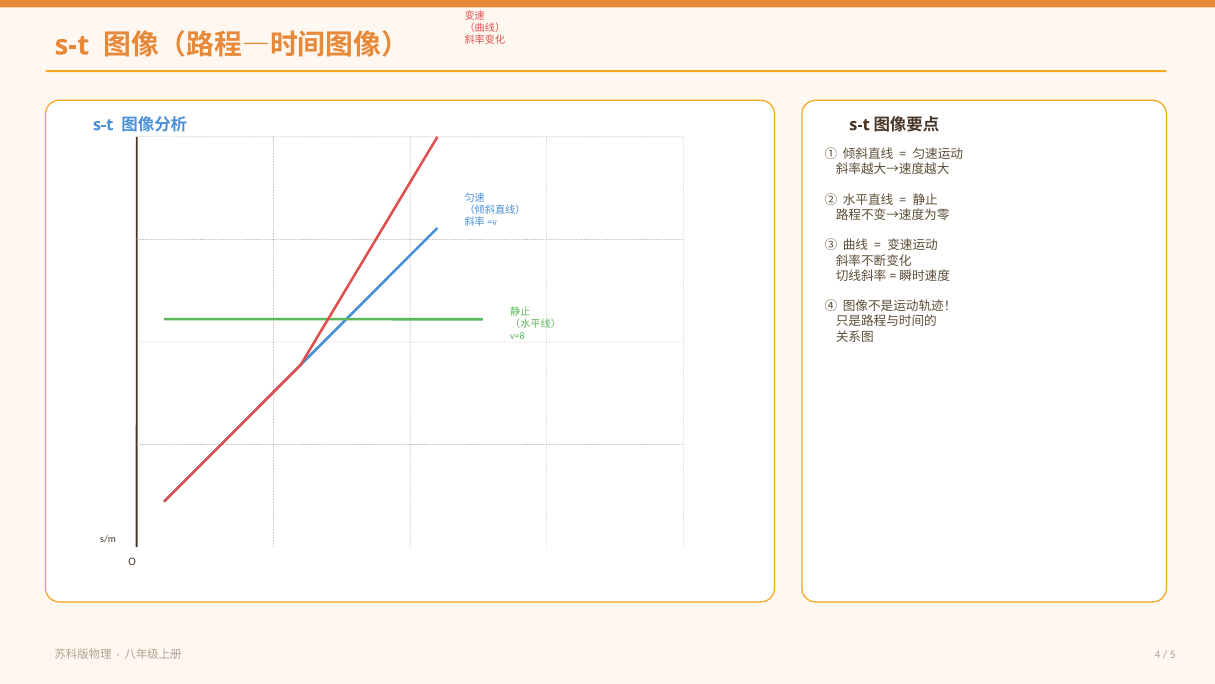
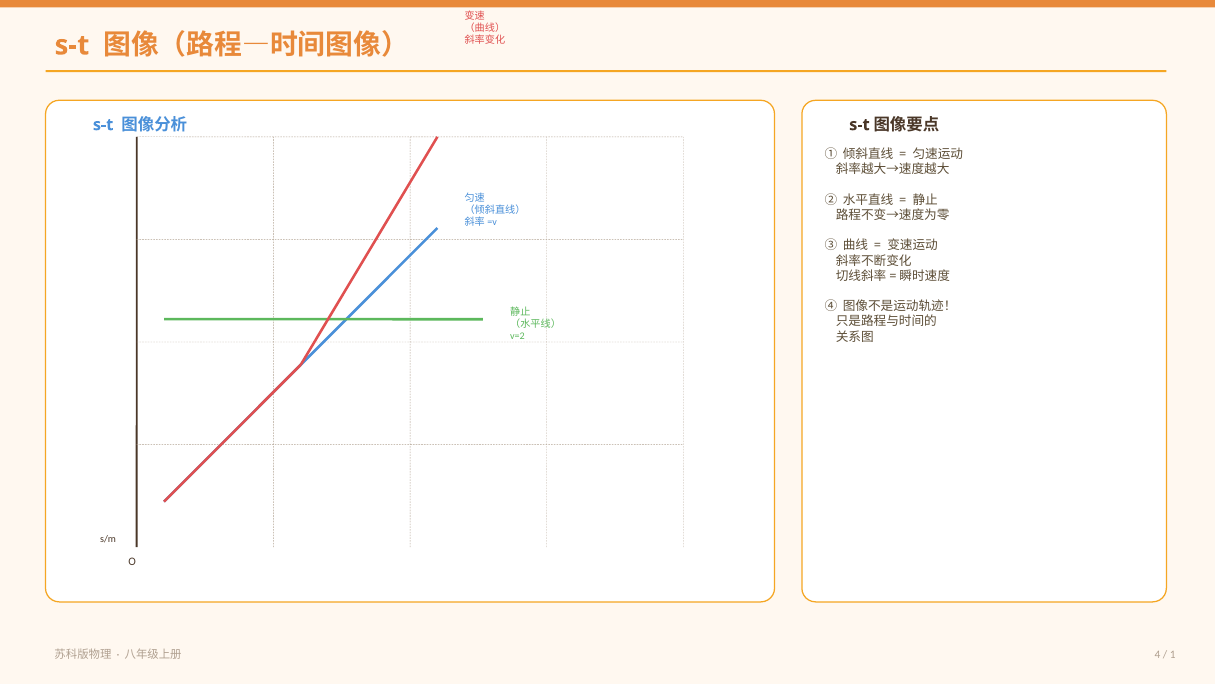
v=8: v=8 -> v=2 (517, 336)
5: 5 -> 1 (1173, 655)
